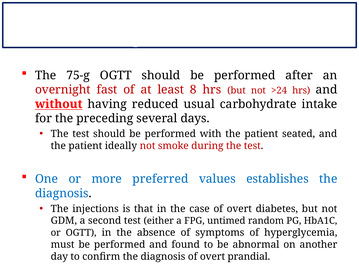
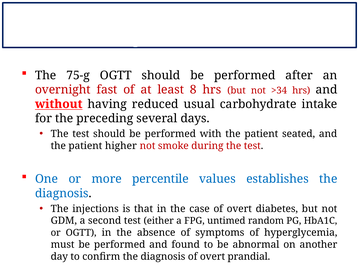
>24: >24 -> >34 (279, 91)
ideally: ideally -> higher (121, 146)
preferred: preferred -> percentile (160, 179)
